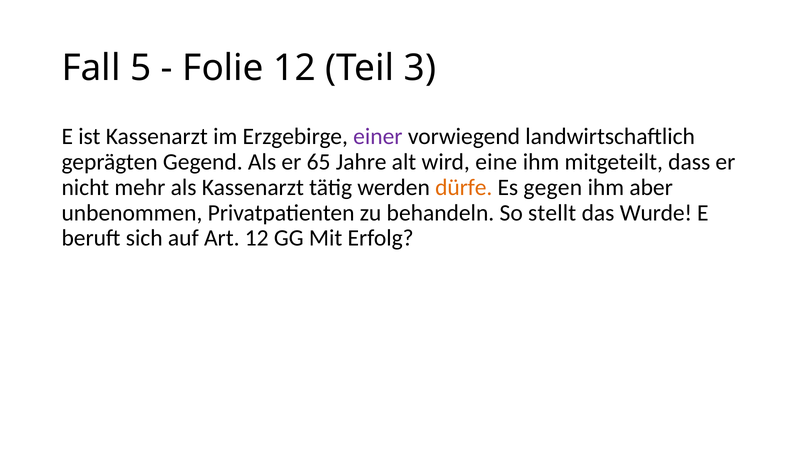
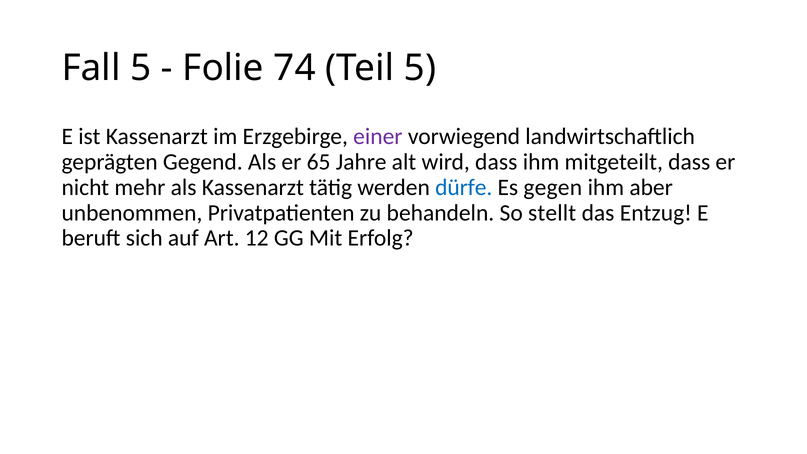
Folie 12: 12 -> 74 (295, 68)
Teil 3: 3 -> 5 (420, 68)
wird eine: eine -> dass (496, 162)
dürfe colour: orange -> blue (464, 187)
Wurde: Wurde -> Entzug (656, 213)
